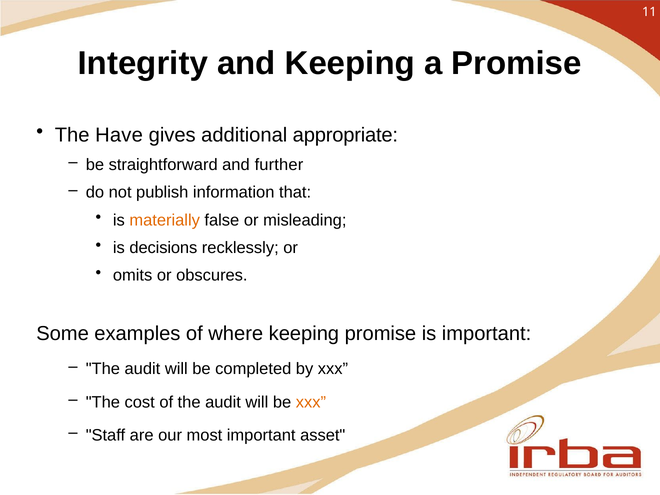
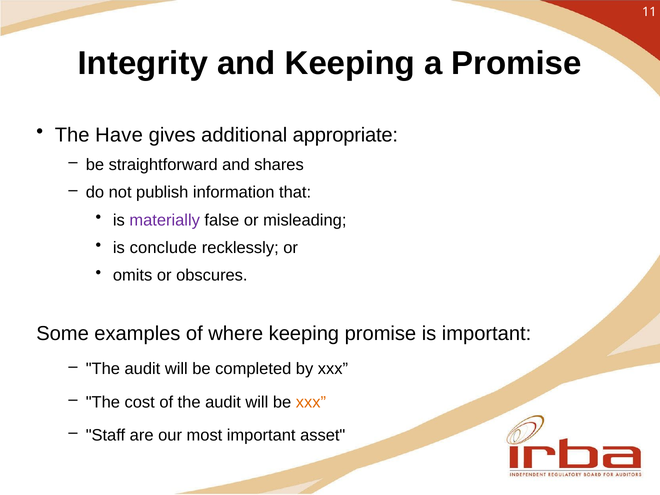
further: further -> shares (279, 165)
materially colour: orange -> purple (165, 220)
decisions: decisions -> conclude (163, 248)
